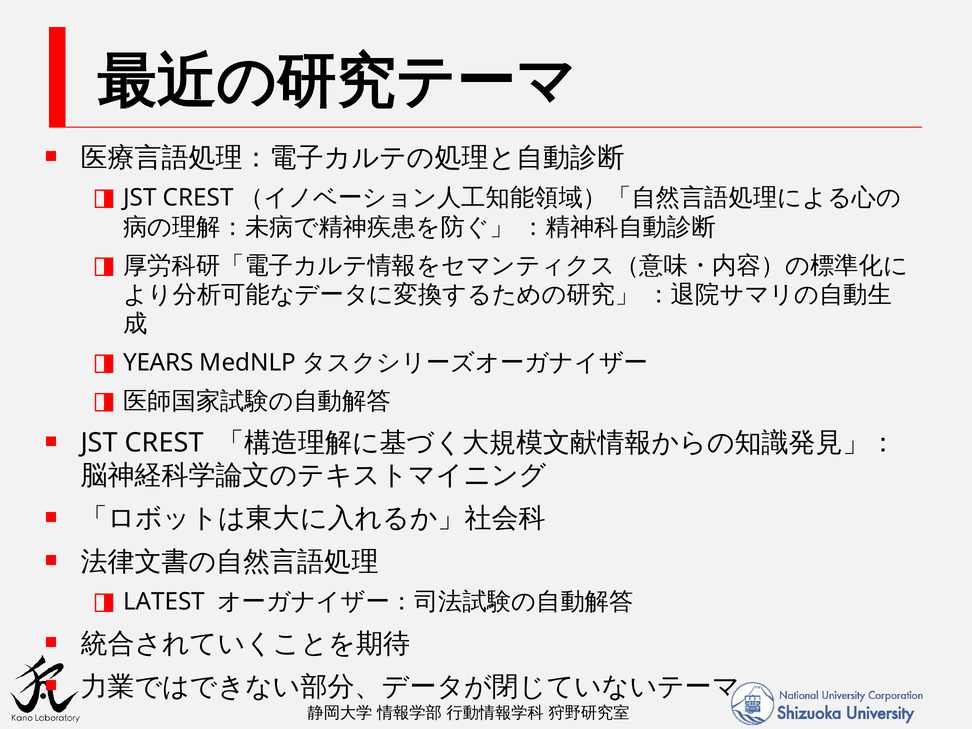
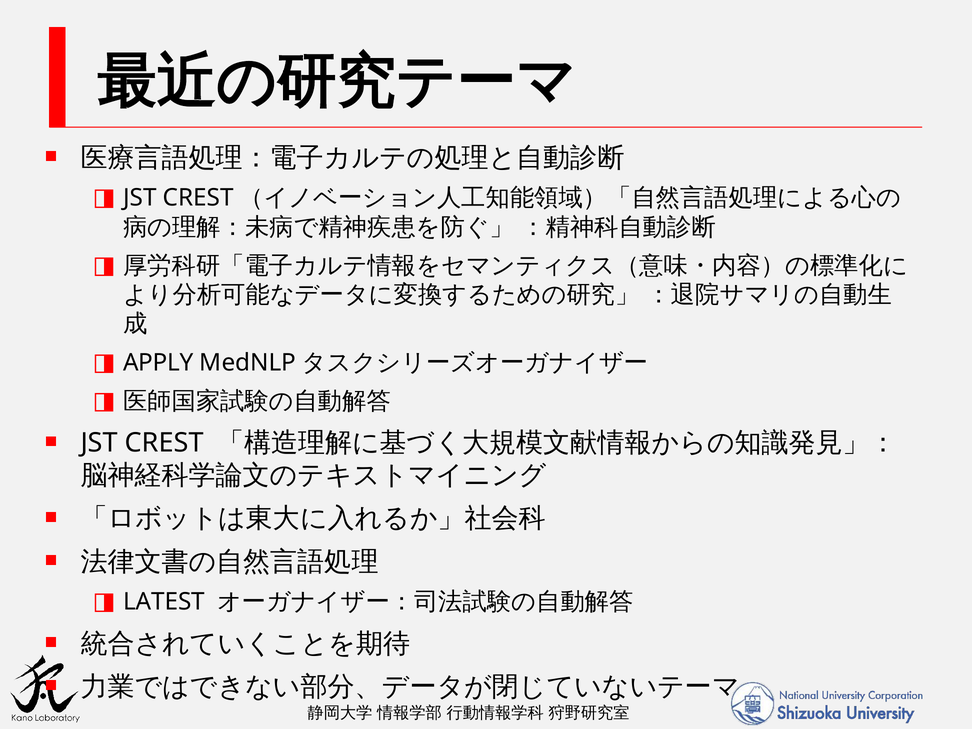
YEARS: YEARS -> APPLY (158, 363)
